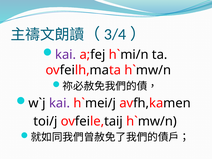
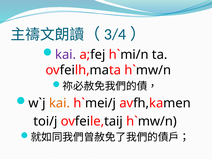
kai colour: purple -> orange (60, 103)
